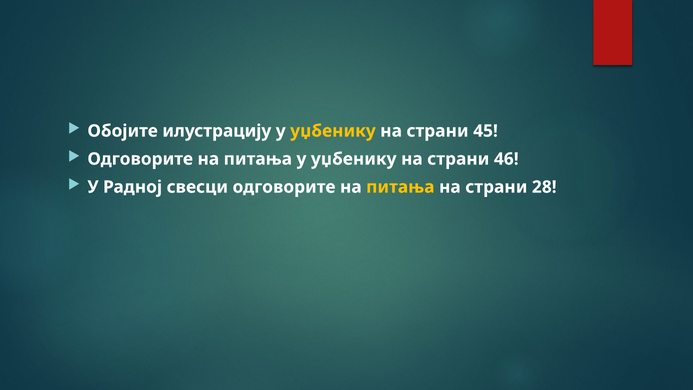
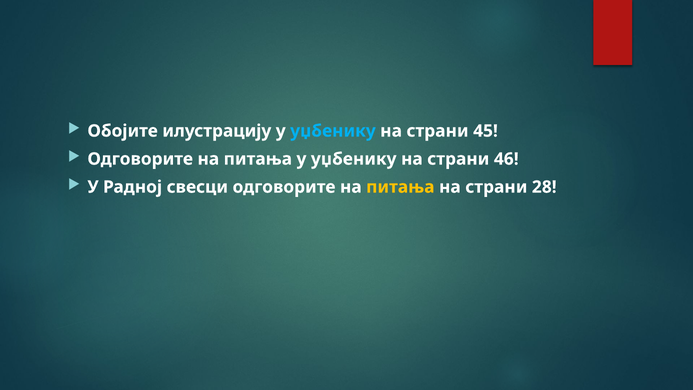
уџбенику colour: yellow -> light blue (333, 131)
